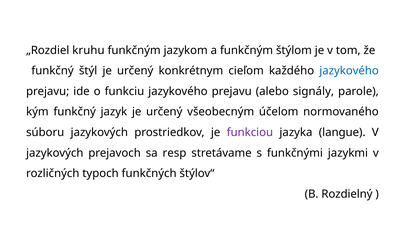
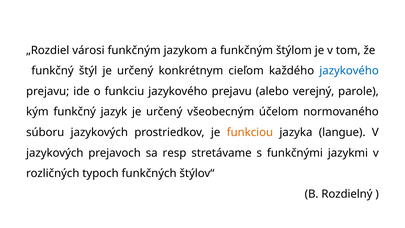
kruhu: kruhu -> városi (88, 50)
signály: signály -> verejný (314, 91)
funkciou colour: purple -> orange (250, 132)
